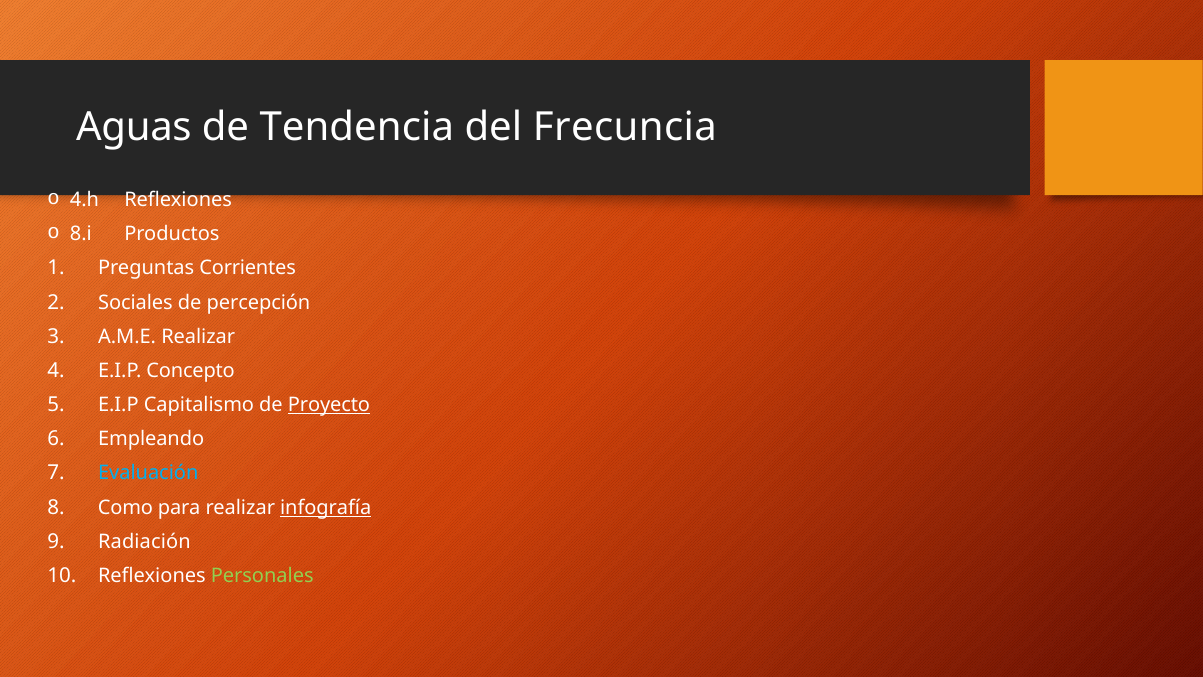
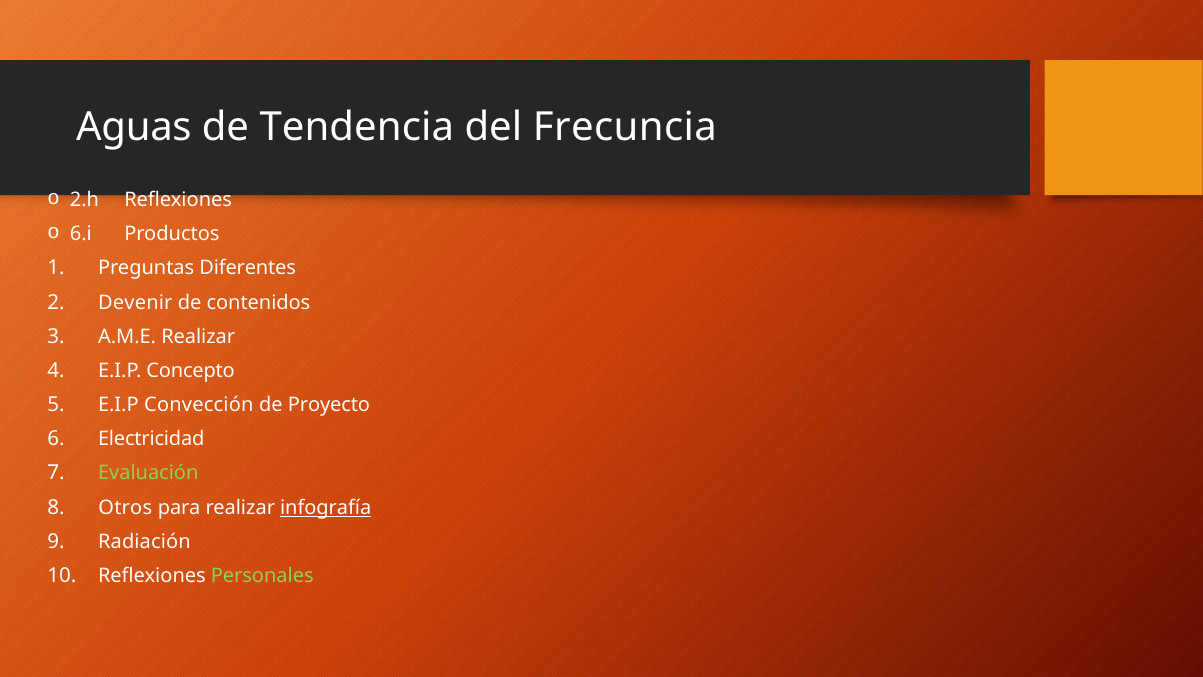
4.h: 4.h -> 2.h (84, 200)
8.i: 8.i -> 6.i (81, 234)
Corrientes: Corrientes -> Diferentes (248, 268)
Sociales: Sociales -> Devenir (135, 302)
percepción: percepción -> contenidos (258, 302)
Capitalismo: Capitalismo -> Convección (199, 405)
Proyecto underline: present -> none (329, 405)
Empleando: Empleando -> Electricidad (151, 439)
Evaluación colour: light blue -> light green (148, 473)
Como: Como -> Otros (125, 507)
